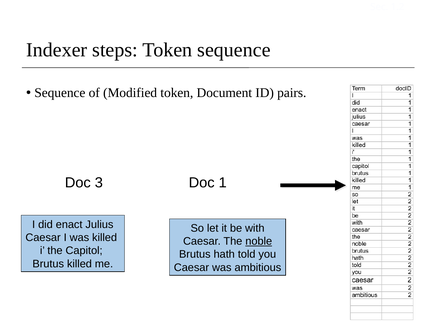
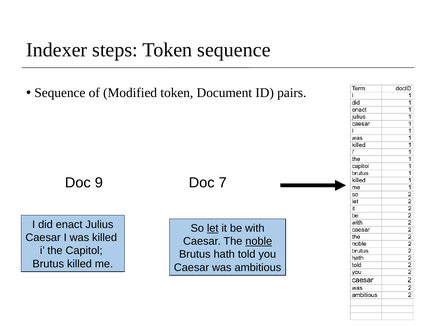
3: 3 -> 9 (99, 183)
1: 1 -> 7 (223, 183)
let underline: none -> present (213, 229)
